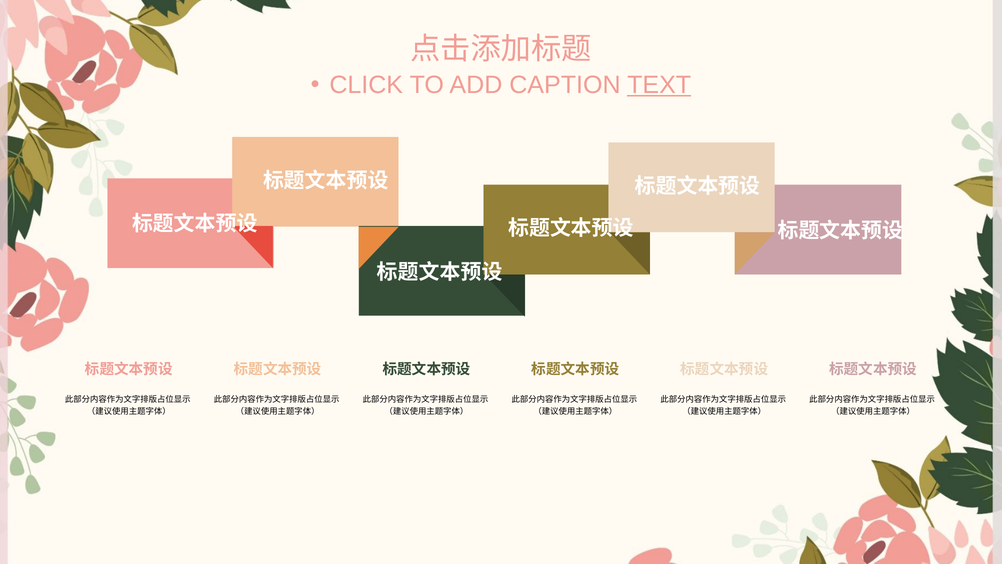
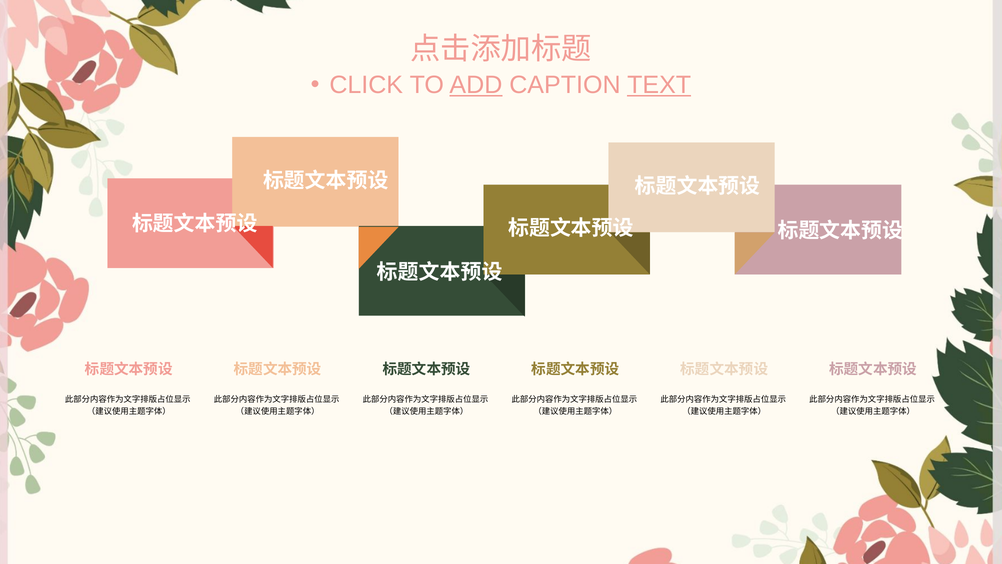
ADD underline: none -> present (476, 85)
